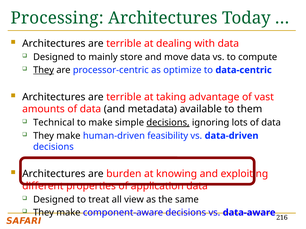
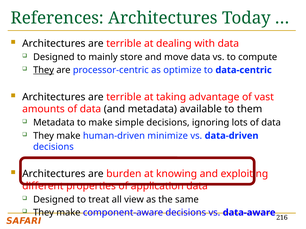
Processing: Processing -> References (57, 18)
Technical: Technical -> Metadata (54, 123)
decisions underline: present -> none (168, 123)
feasibility: feasibility -> minimize (168, 136)
